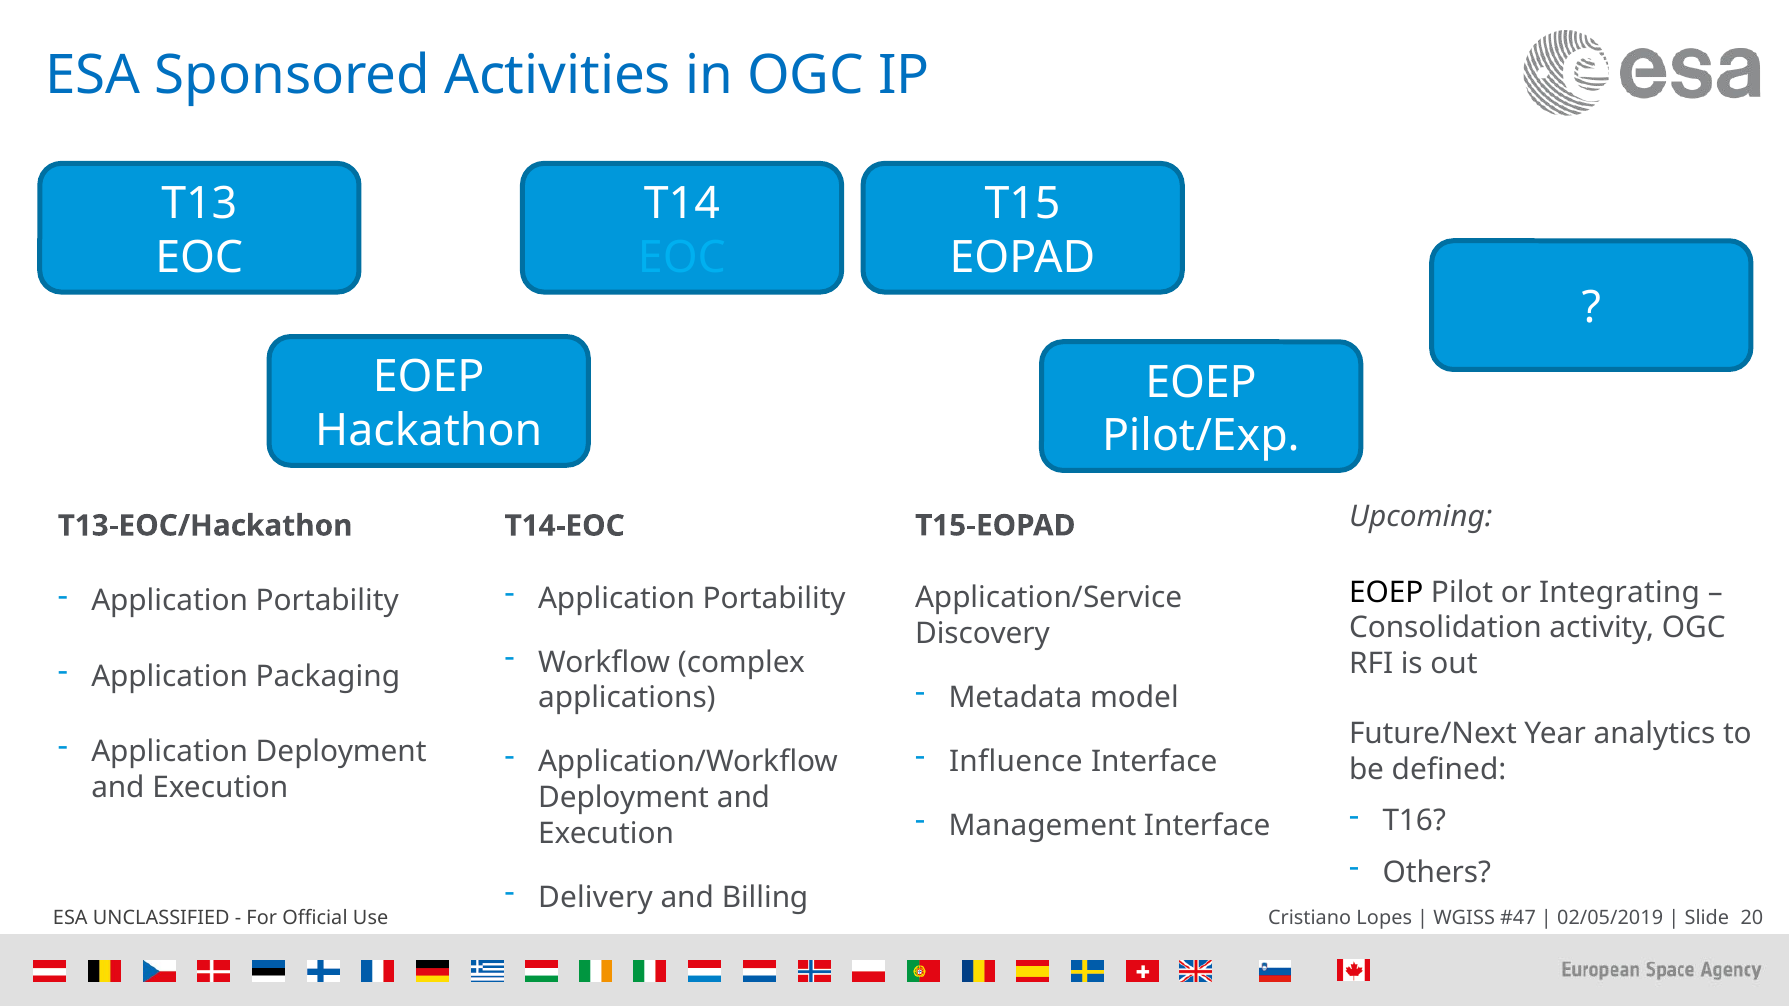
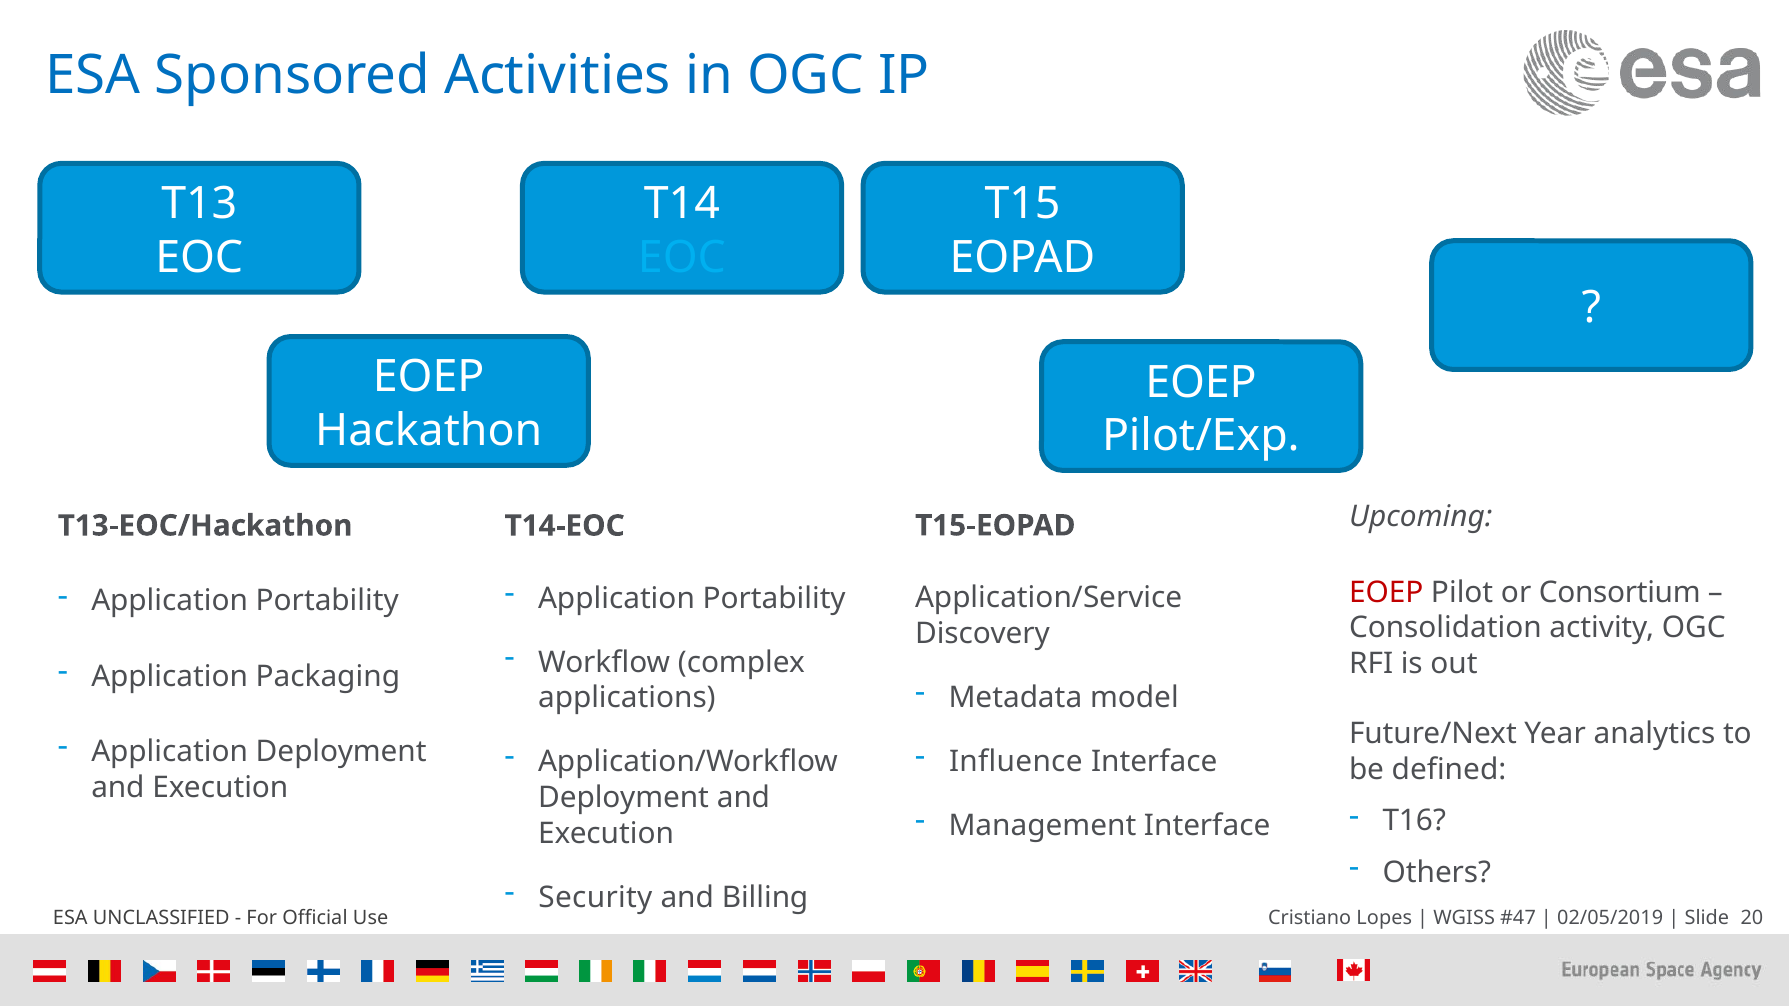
EOEP colour: black -> red (1386, 593)
Integrating: Integrating -> Consortium (1620, 593)
Delivery: Delivery -> Security (595, 898)
